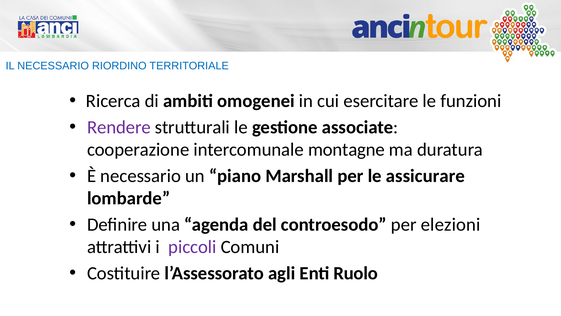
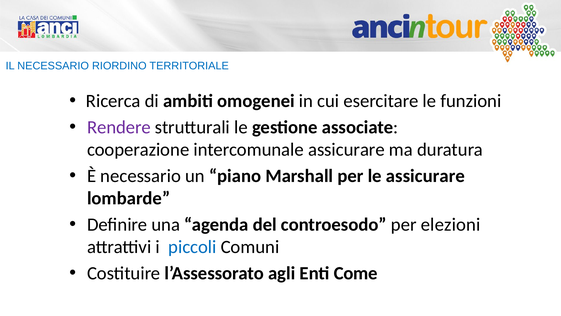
intercomunale montagne: montagne -> assicurare (346, 149)
piccoli colour: purple -> blue (192, 247)
Ruolo: Ruolo -> Come (356, 273)
